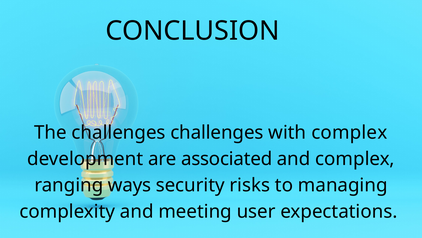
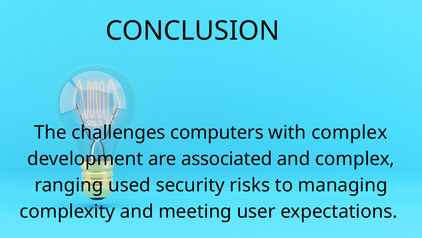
challenges challenges: challenges -> computers (217, 132)
ways: ways -> used (130, 185)
